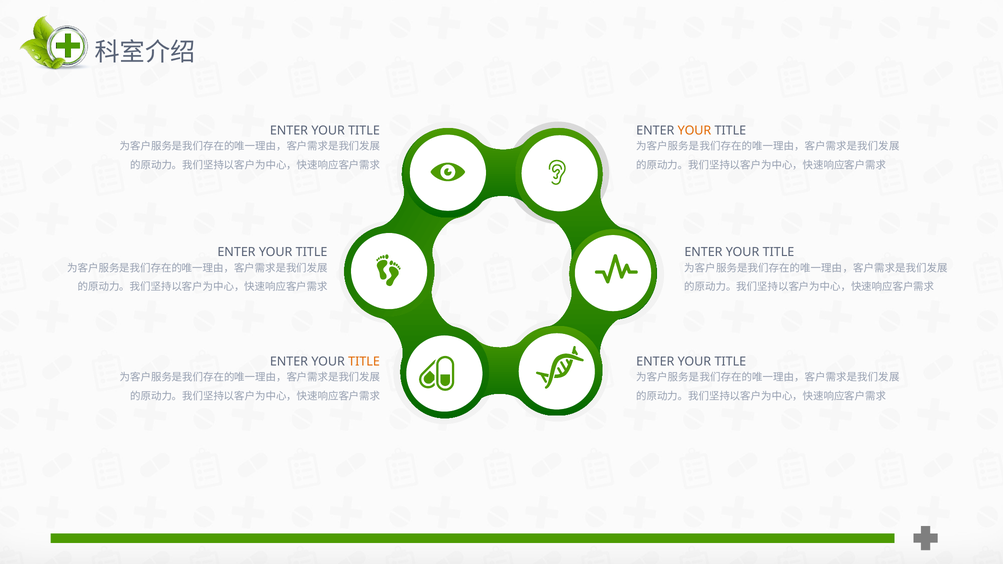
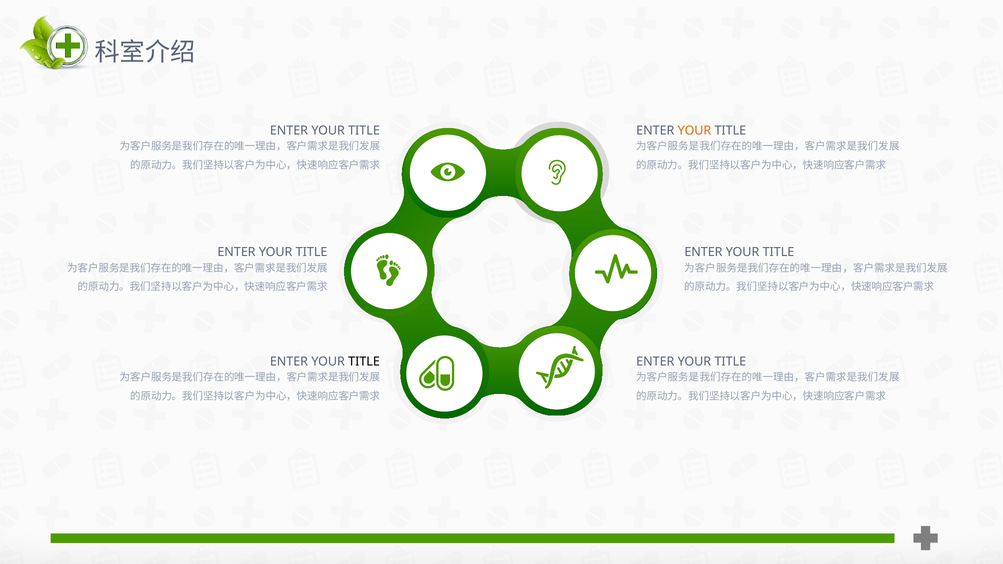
TITLE colour: orange -> black (364, 362)
